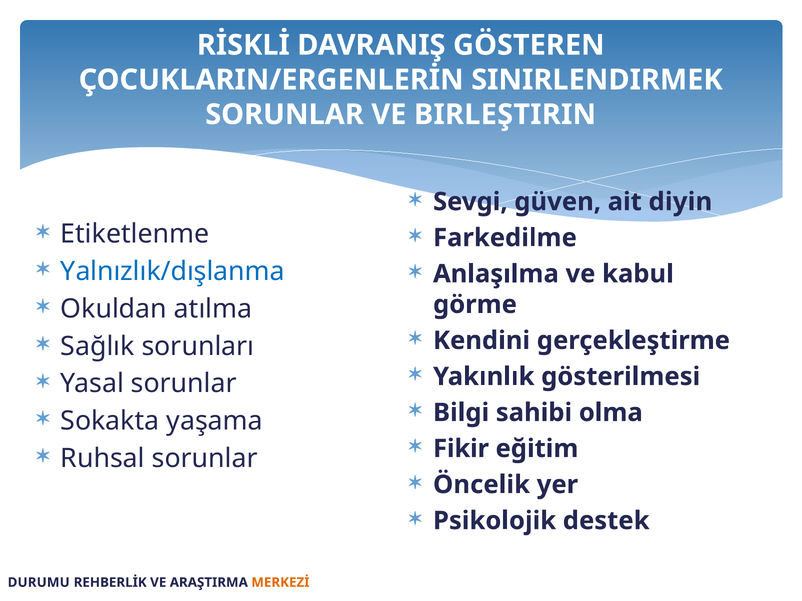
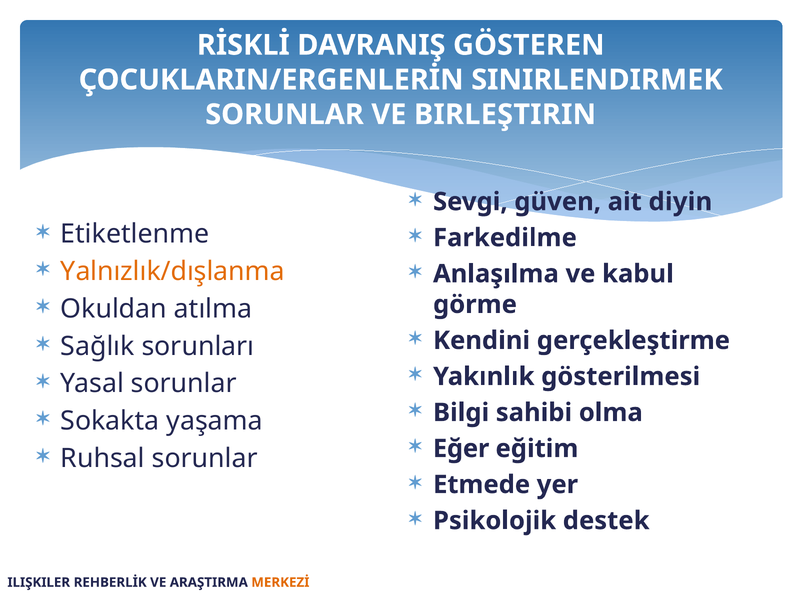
Yalnızlık/dışlanma colour: blue -> orange (173, 272)
Fikir: Fikir -> Eğer (461, 449)
Öncelik: Öncelik -> Etmede (482, 485)
DURUMU: DURUMU -> ILIŞKILER (39, 583)
